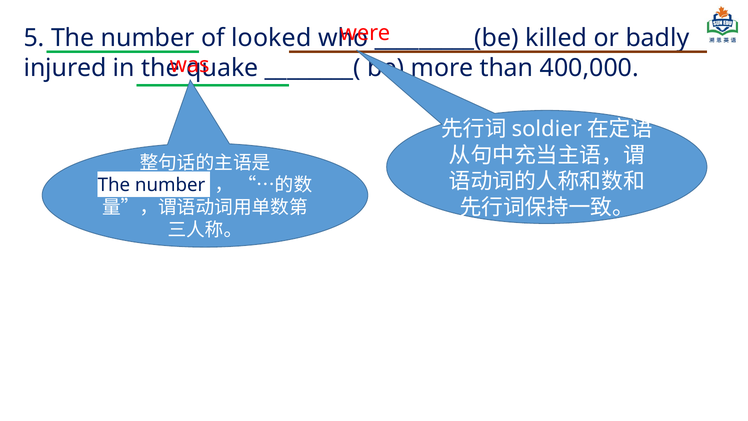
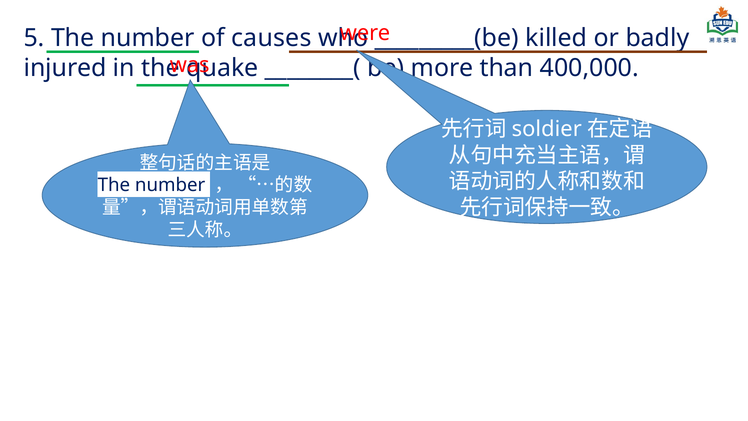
looked: looked -> causes (271, 38)
